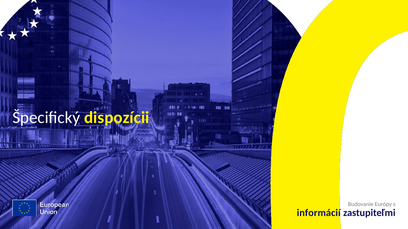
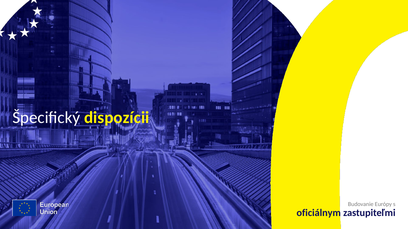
informácií: informácií -> oficiálnym (319, 213)
